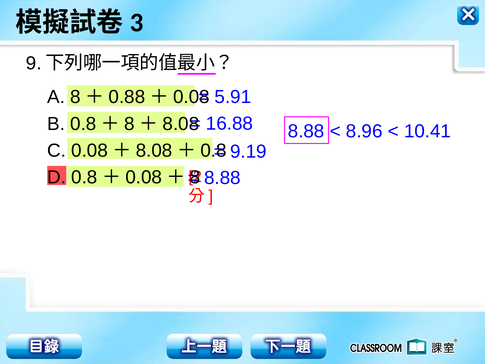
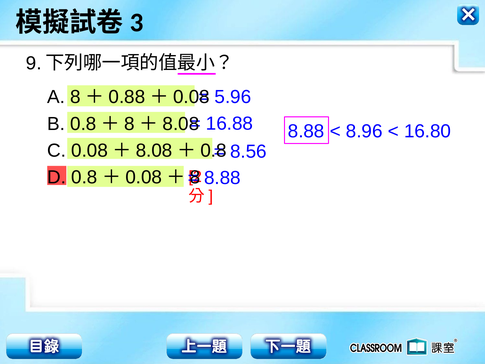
5.91: 5.91 -> 5.96 (233, 97)
10.41: 10.41 -> 16.80 (428, 131)
9.19: 9.19 -> 8.56 (248, 152)
